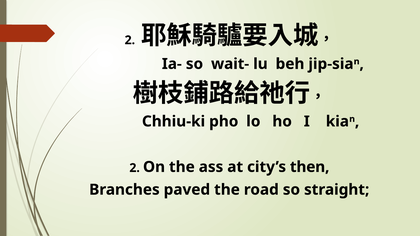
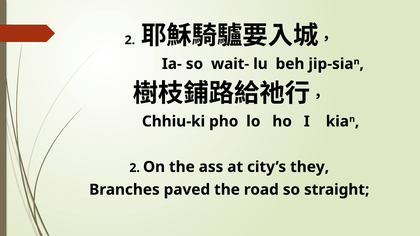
then: then -> they (310, 167)
